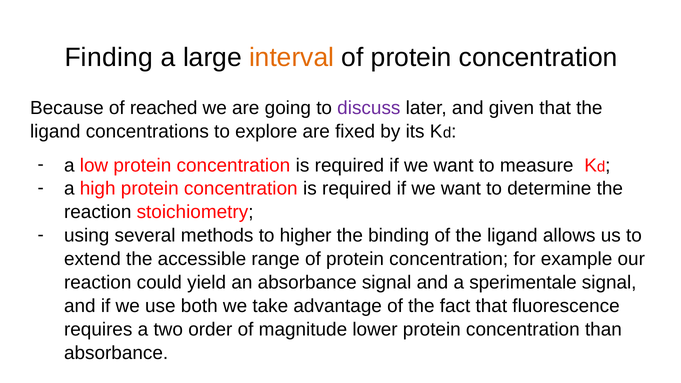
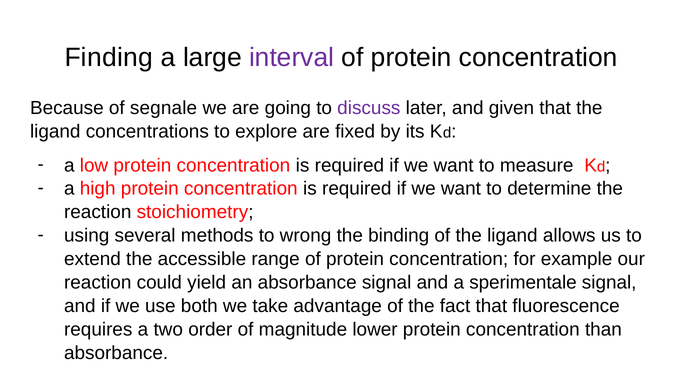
interval colour: orange -> purple (292, 58)
reached: reached -> segnale (164, 108)
higher: higher -> wrong (306, 236)
